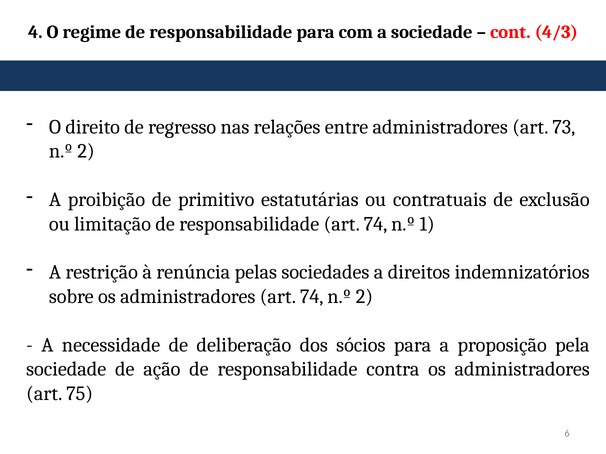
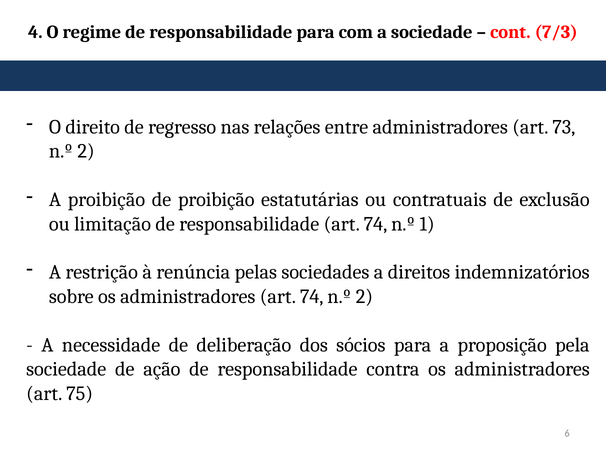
4/3: 4/3 -> 7/3 (556, 32)
de primitivo: primitivo -> proibição (216, 200)
